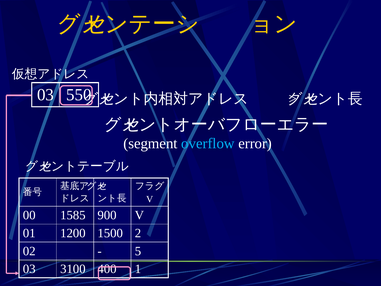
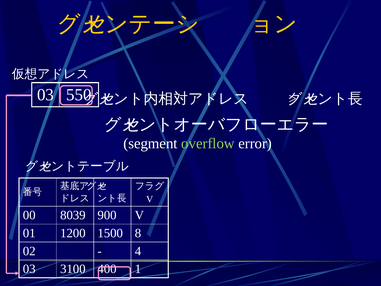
overflow colour: light blue -> light green (208, 143)
1585: 1585 -> 8039 (73, 215)
2: 2 -> 8 (138, 233)
5: 5 -> 4 (138, 251)
